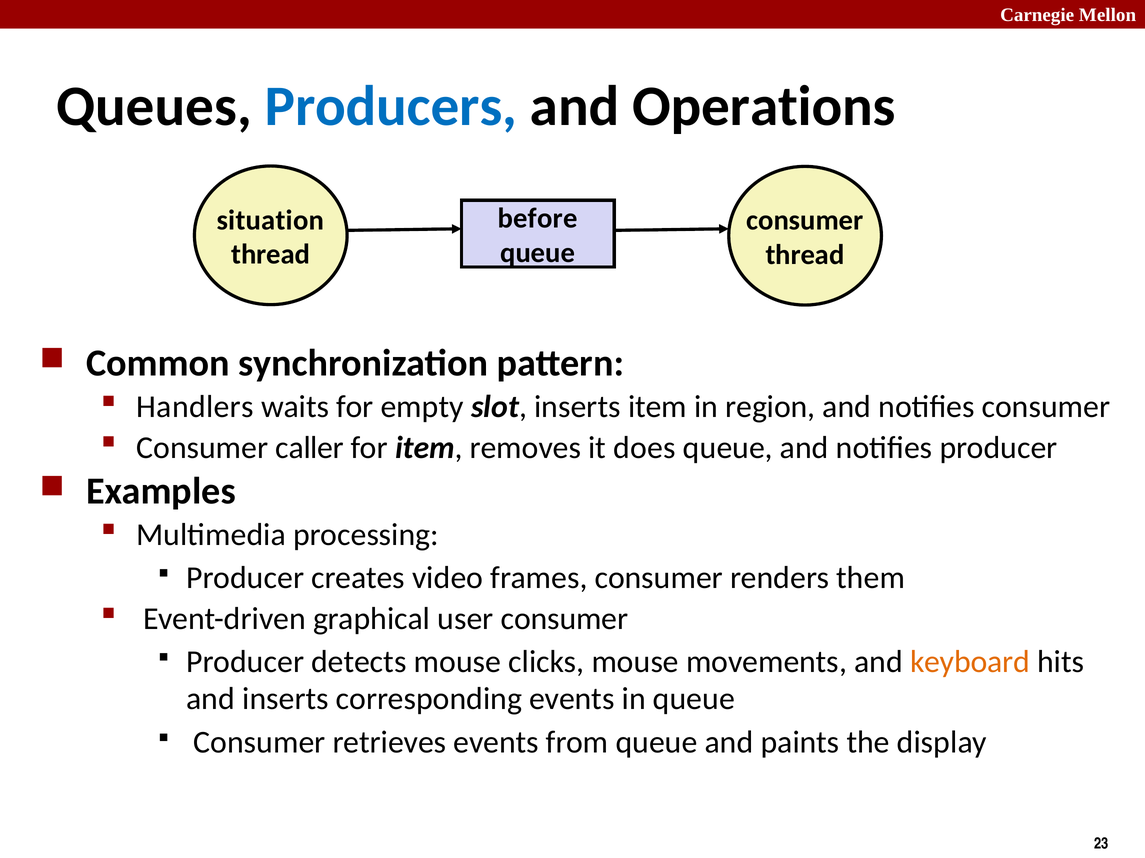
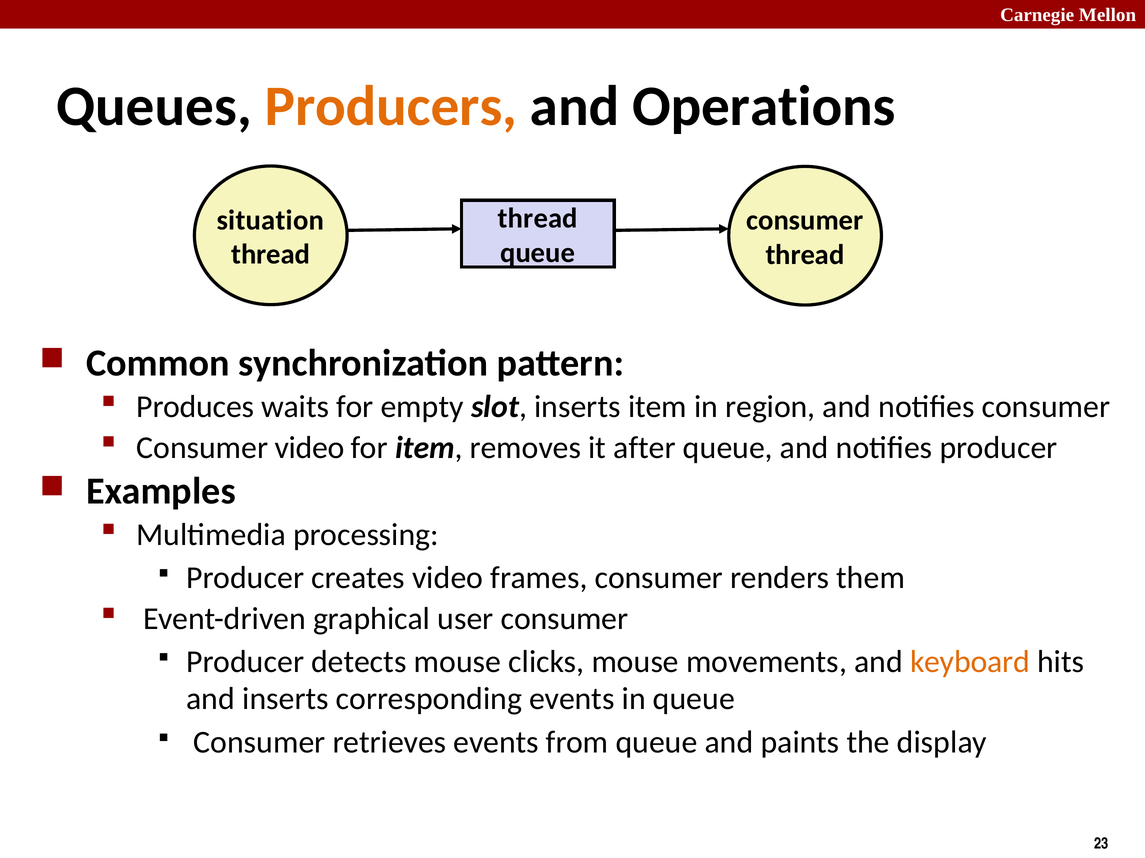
Producers colour: blue -> orange (391, 106)
before: before -> thread (538, 219)
Handlers: Handlers -> Produces (195, 407)
Consumer caller: caller -> video (310, 448)
does: does -> after (645, 448)
